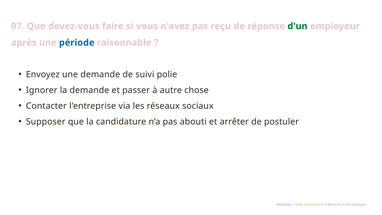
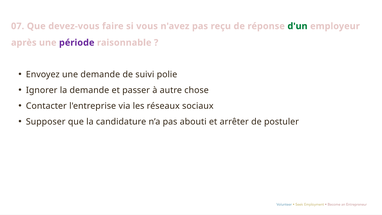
période colour: blue -> purple (77, 43)
